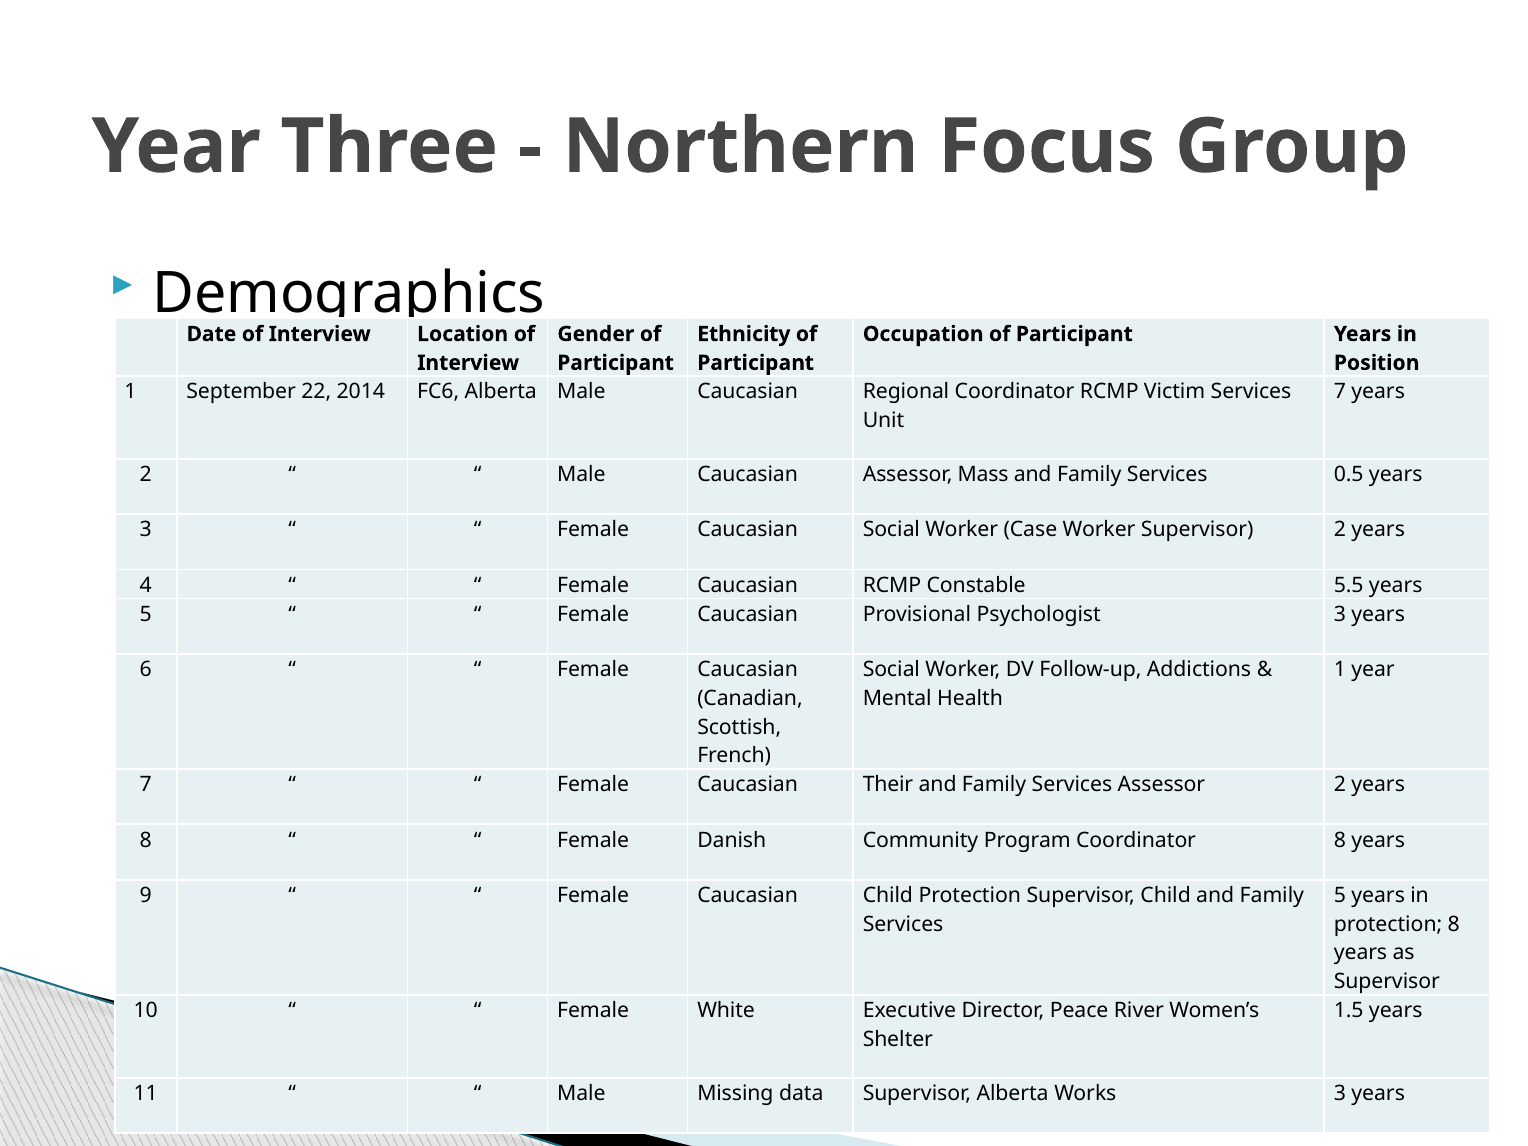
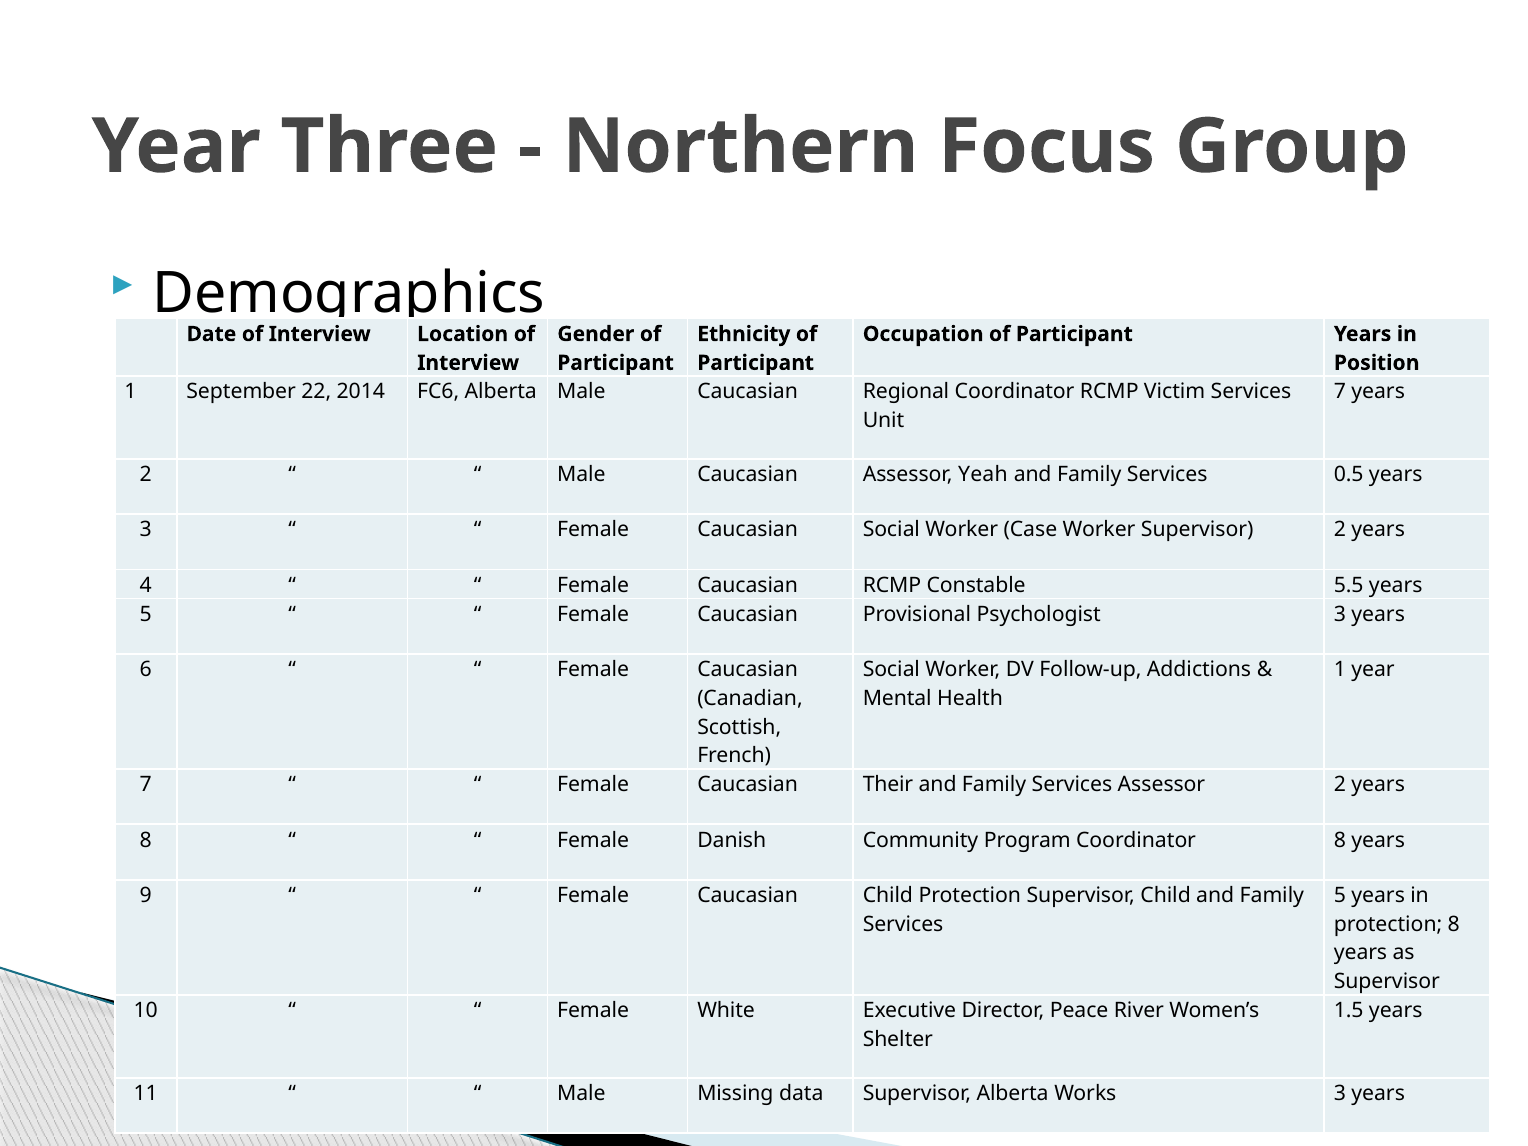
Mass: Mass -> Yeah (983, 475)
